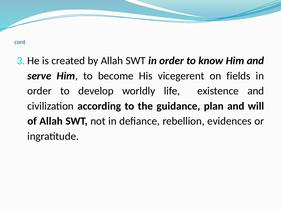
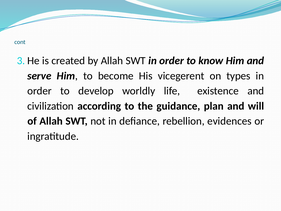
fields: fields -> types (238, 76)
